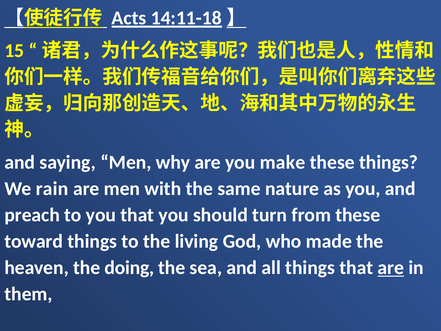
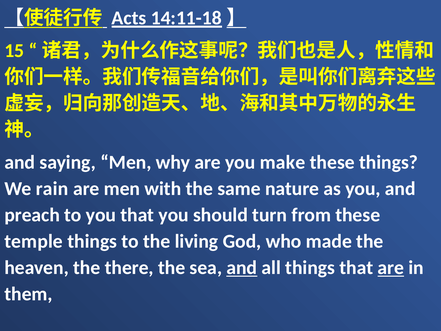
toward: toward -> temple (34, 241)
doing: doing -> there (129, 267)
and underline: none -> present (242, 267)
